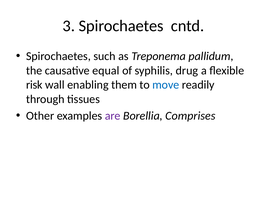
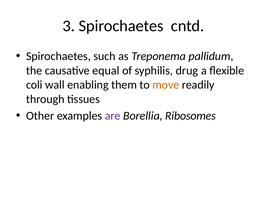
risk: risk -> coli (34, 84)
move colour: blue -> orange (166, 84)
Comprises: Comprises -> Ribosomes (191, 115)
